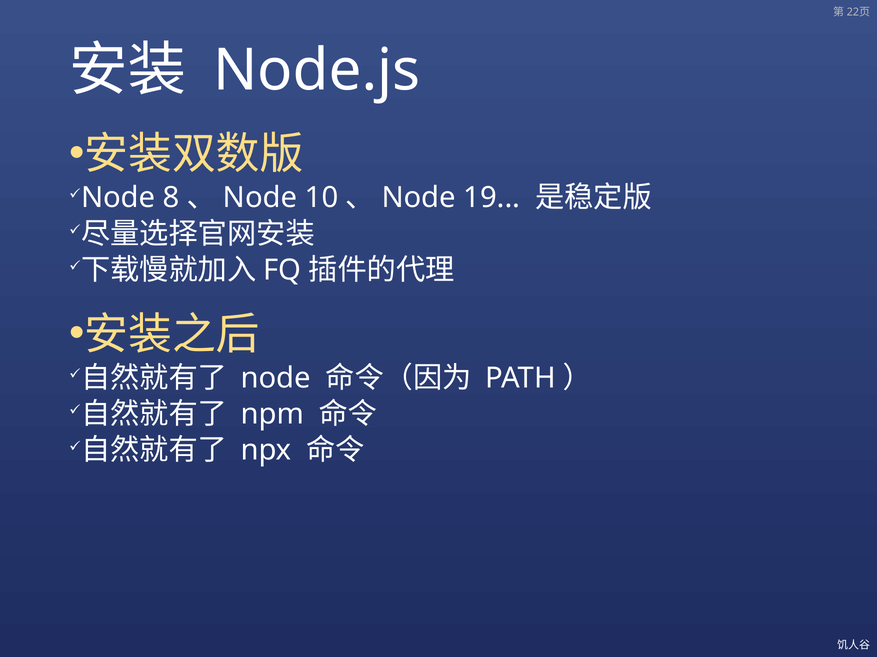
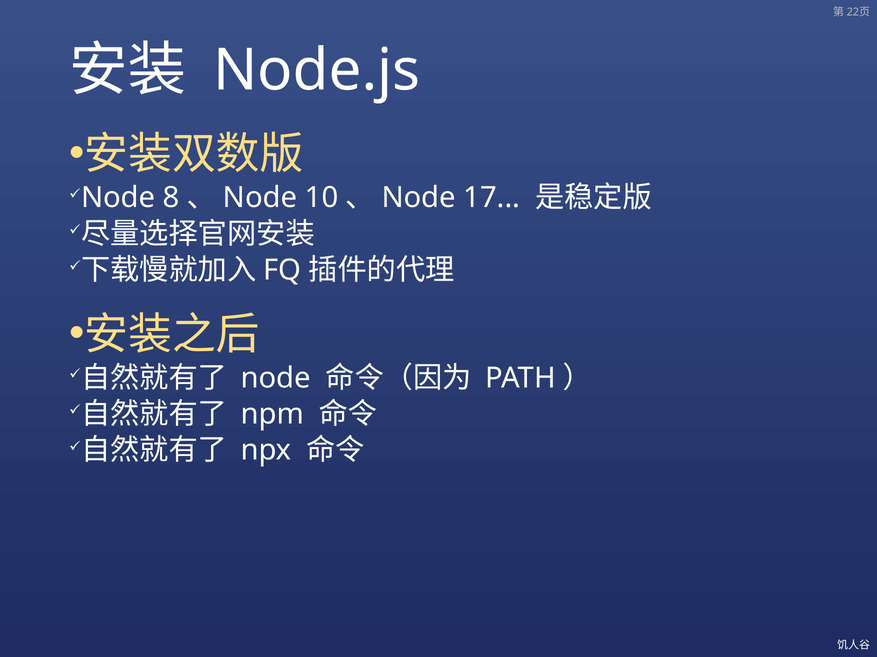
19: 19 -> 17 (492, 198)
